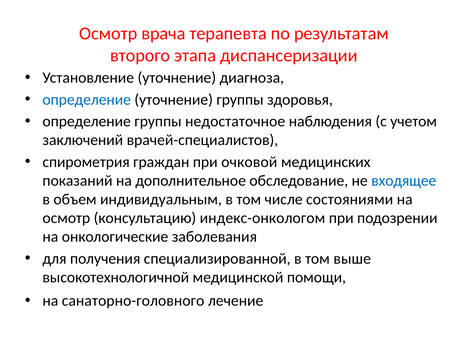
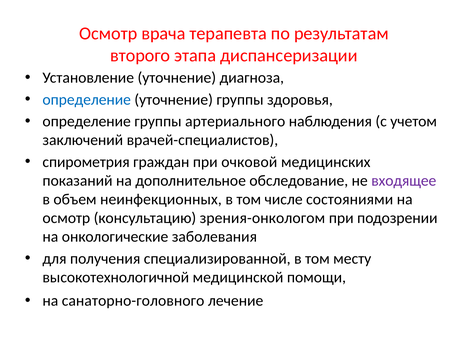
недостаточное: недостаточное -> артериального (235, 121)
входящее colour: blue -> purple (404, 181)
индивидуальным: индивидуальным -> неинфекционных (161, 199)
индекс-онкологом: индекс-онкологом -> зрения-онкологом (262, 218)
выше: выше -> месту (352, 259)
